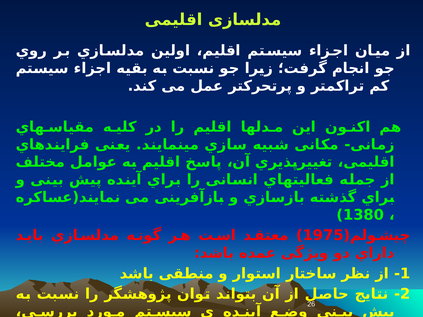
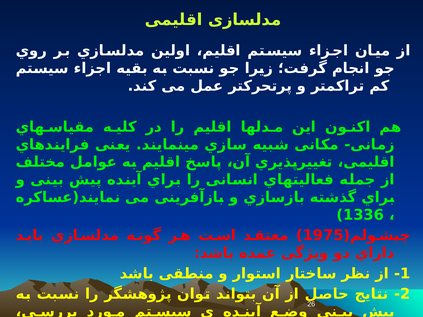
1380: 1380 -> 1336 (364, 215)
